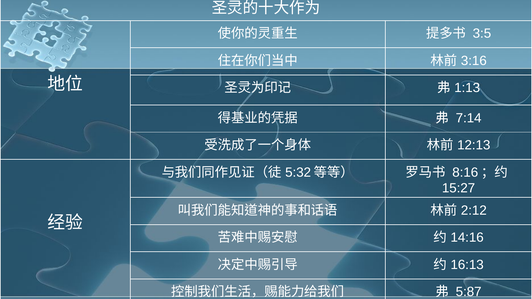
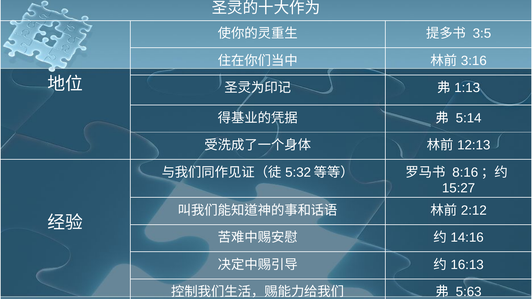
7:14: 7:14 -> 5:14 (469, 118)
5:87: 5:87 -> 5:63 (469, 292)
